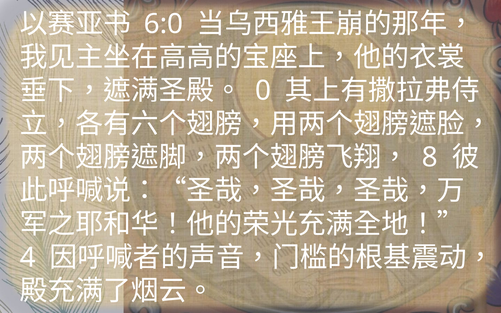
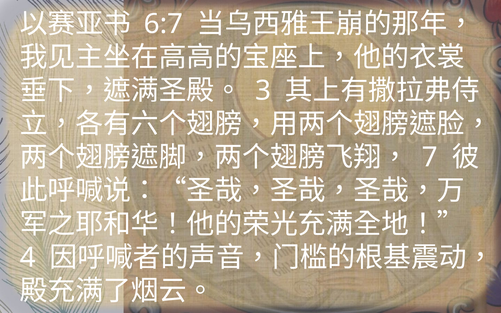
6:0: 6:0 -> 6:7 (163, 24)
0: 0 -> 3 (263, 91)
8: 8 -> 7 (430, 157)
